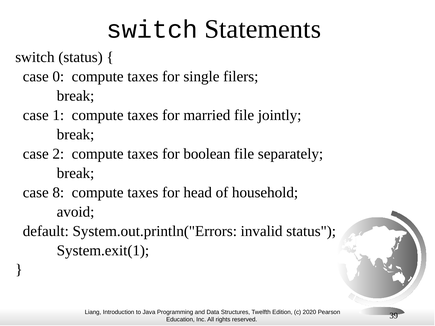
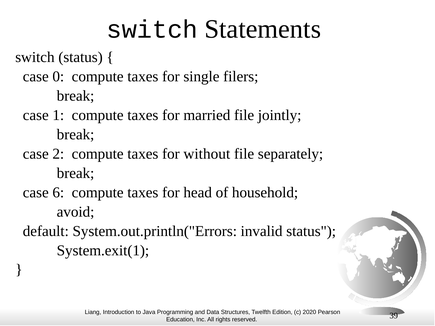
boolean: boolean -> without (207, 154)
8: 8 -> 6 (58, 193)
